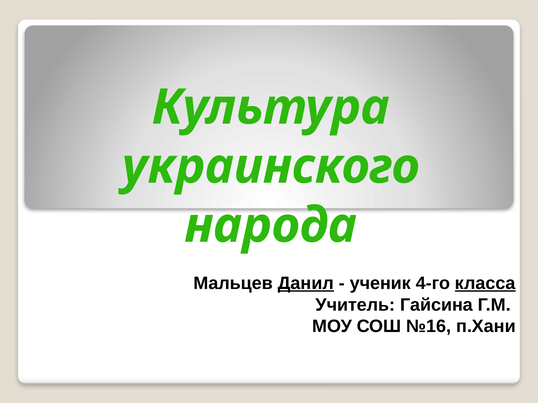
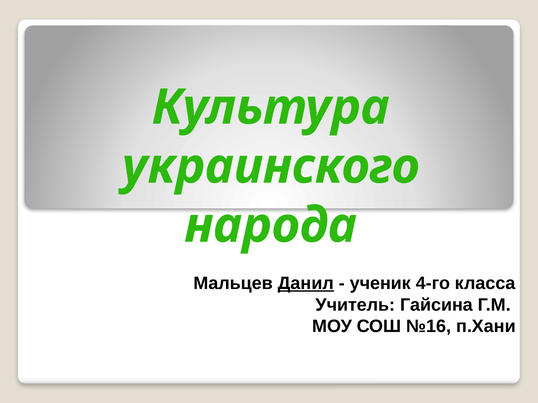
класса underline: present -> none (485, 284)
